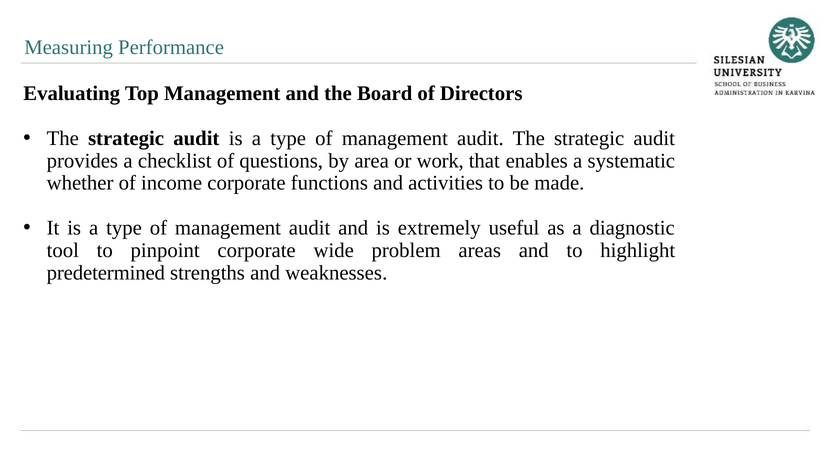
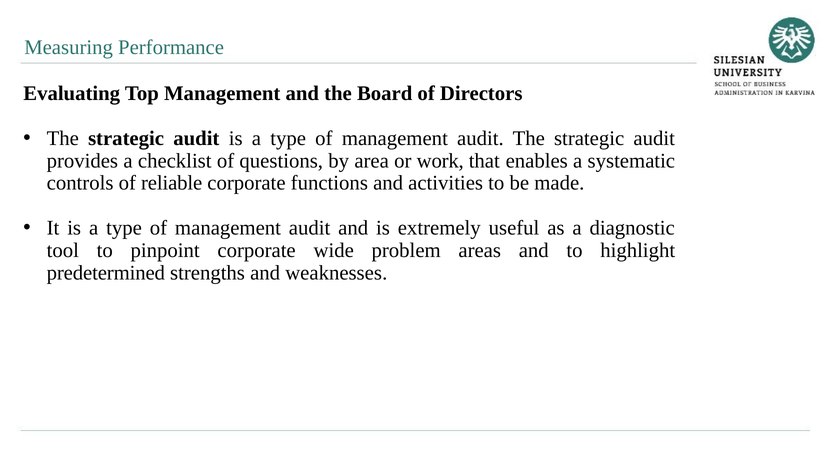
whether: whether -> controls (80, 183)
income: income -> reliable (172, 183)
